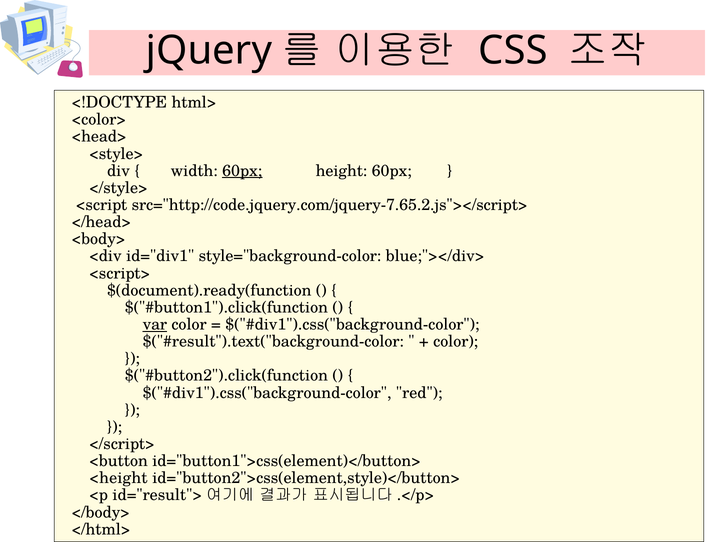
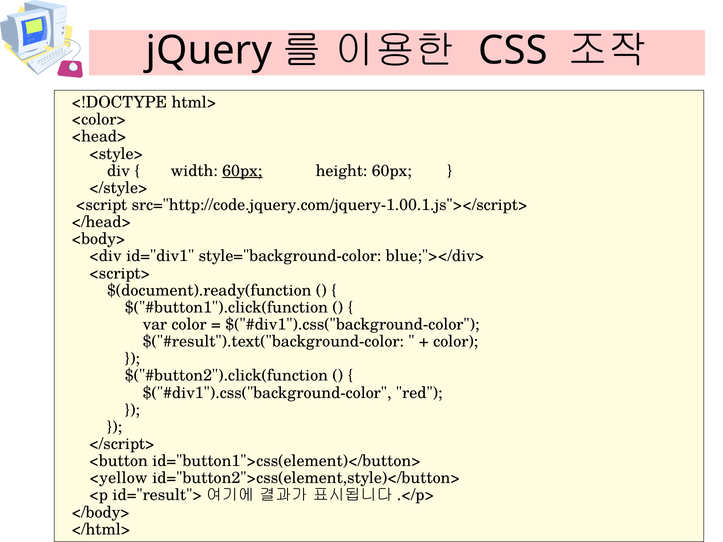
src="http://code.jquery.com/jquery-7.65.2.js"></script>: src="http://code.jquery.com/jquery-7.65.2.js"></script> -> src="http://code.jquery.com/jquery-1.00.1.js"></script> (330, 205)
var underline: present -> none (155, 325)
<height: <height -> <yellow (118, 478)
